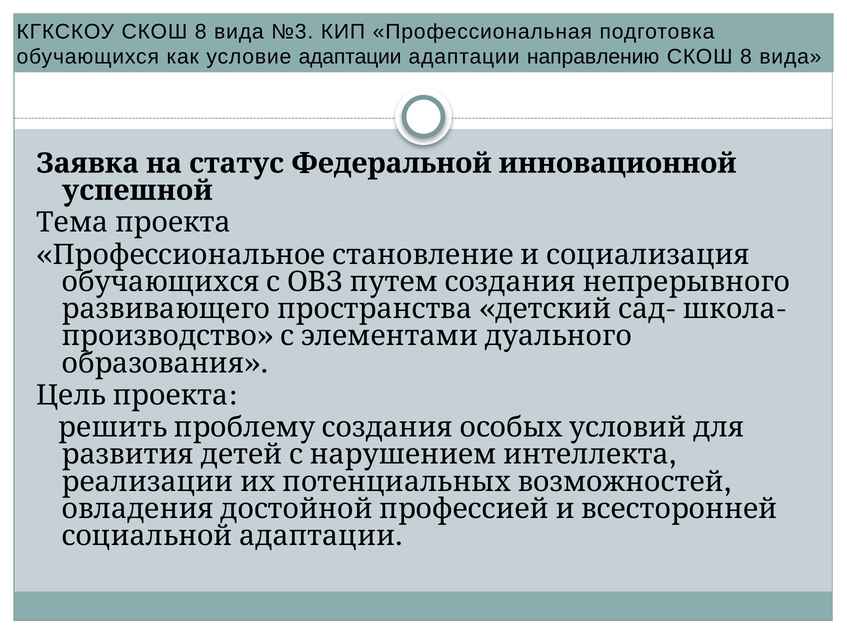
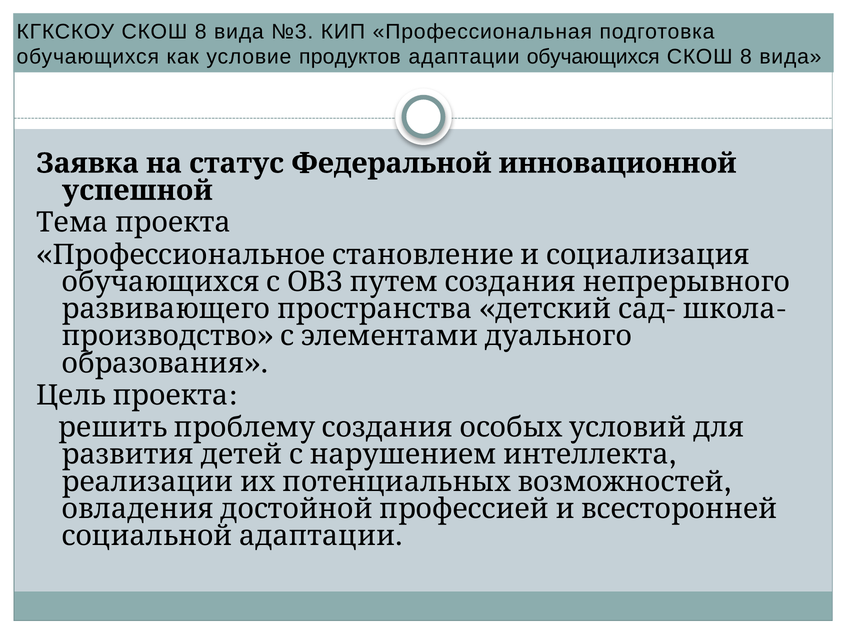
условие адаптации: адаптации -> продуктов (350, 57)
адаптации направлению: направлению -> обучающихся (593, 57)
